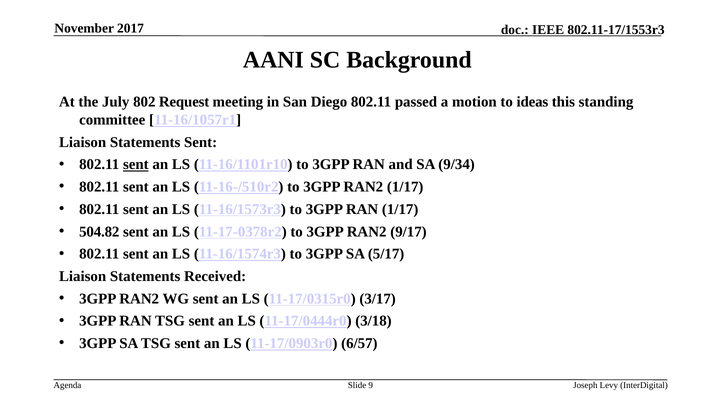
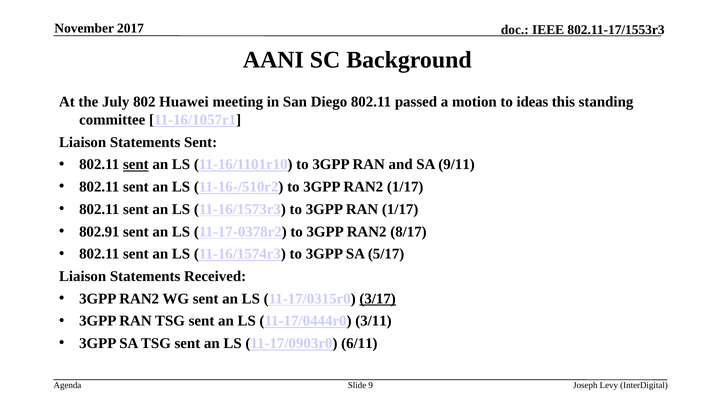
Request: Request -> Huawei (184, 102)
9/34: 9/34 -> 9/11 (457, 165)
504.82: 504.82 -> 802.91 (99, 232)
9/17: 9/17 -> 8/17 (408, 232)
3/17 underline: none -> present (378, 299)
3/18: 3/18 -> 3/11 (374, 321)
6/57: 6/57 -> 6/11 (359, 344)
